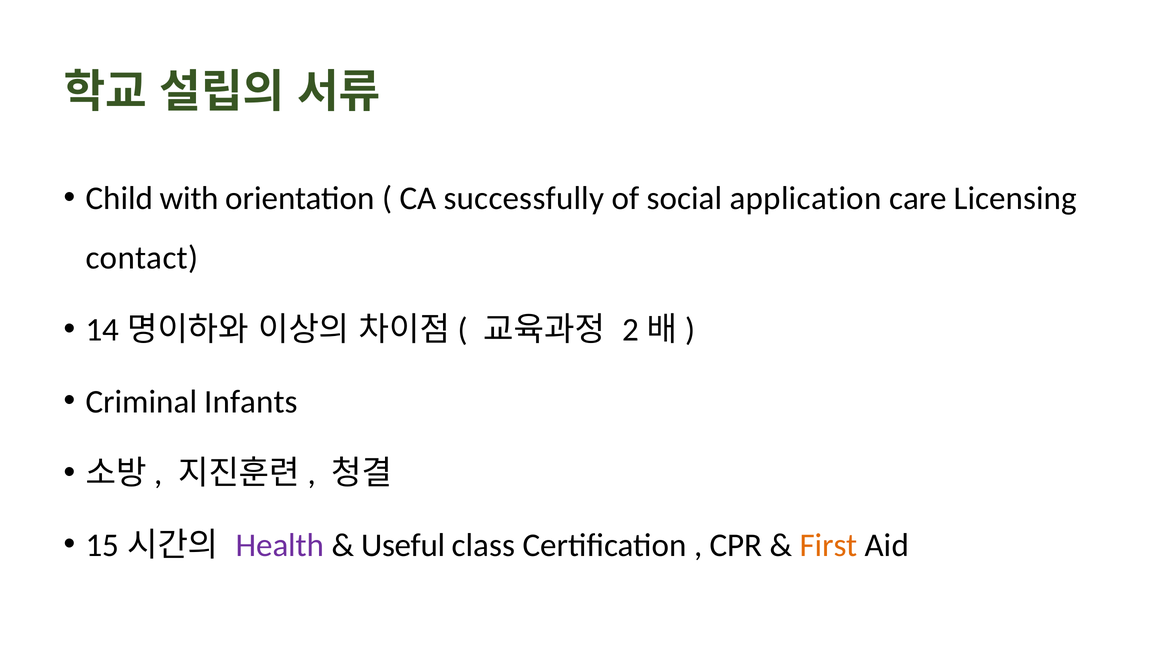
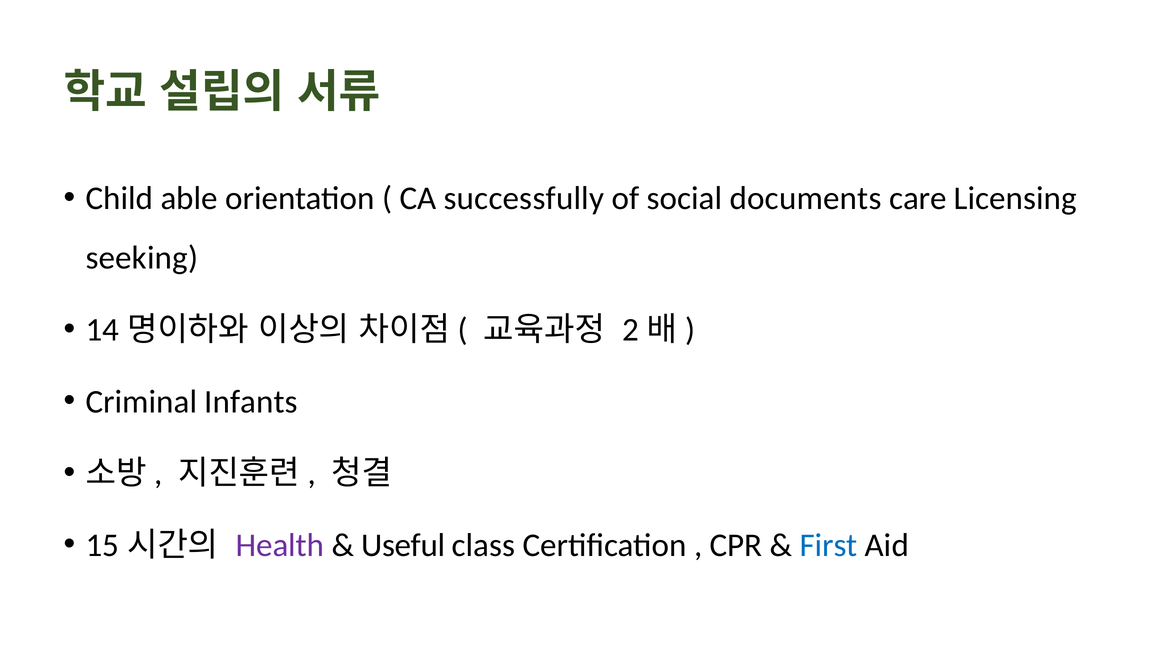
with: with -> able (189, 199)
application: application -> documents (806, 199)
contact: contact -> seeking (142, 258)
First colour: orange -> blue (829, 546)
